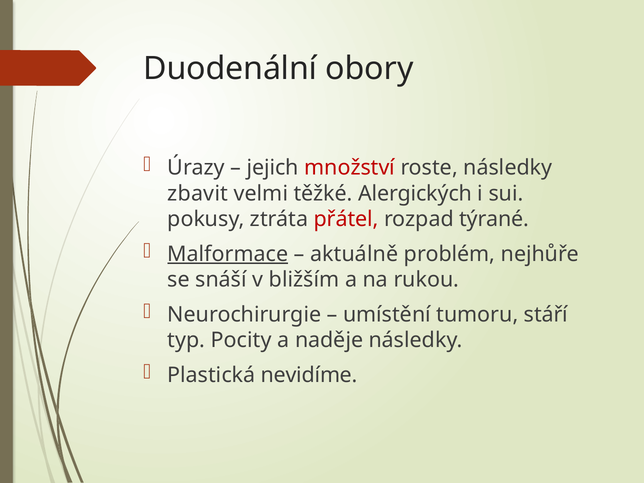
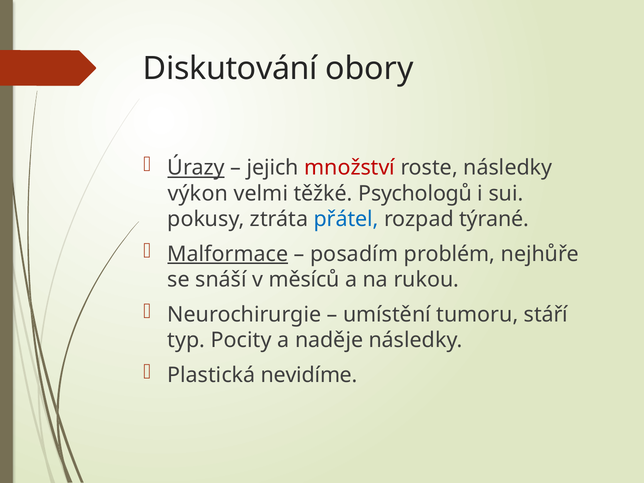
Duodenální: Duodenální -> Diskutování (230, 69)
Úrazy underline: none -> present (196, 168)
zbavit: zbavit -> výkon (198, 194)
Alergických: Alergických -> Psychologů (415, 194)
přátel colour: red -> blue (346, 219)
aktuálně: aktuálně -> posadím (354, 254)
bližším: bližším -> měsíců (304, 280)
